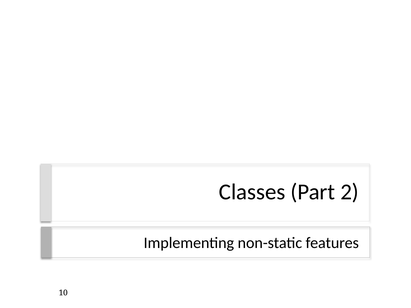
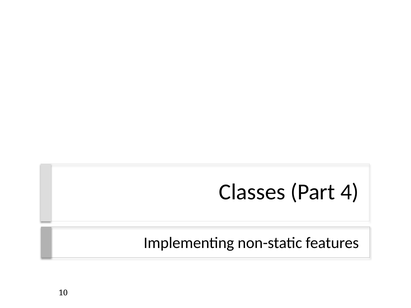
2: 2 -> 4 (350, 192)
